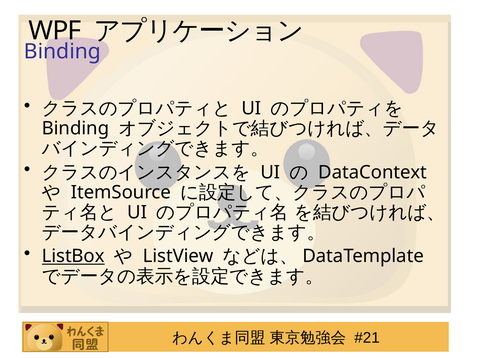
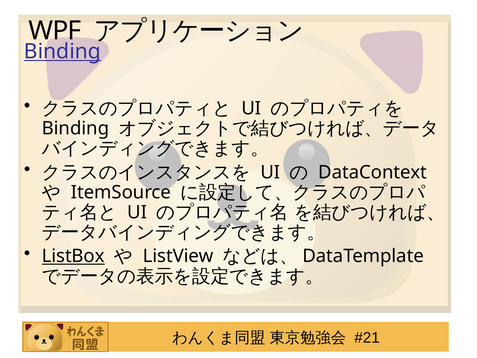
Binding underline: none -> present (62, 51)
